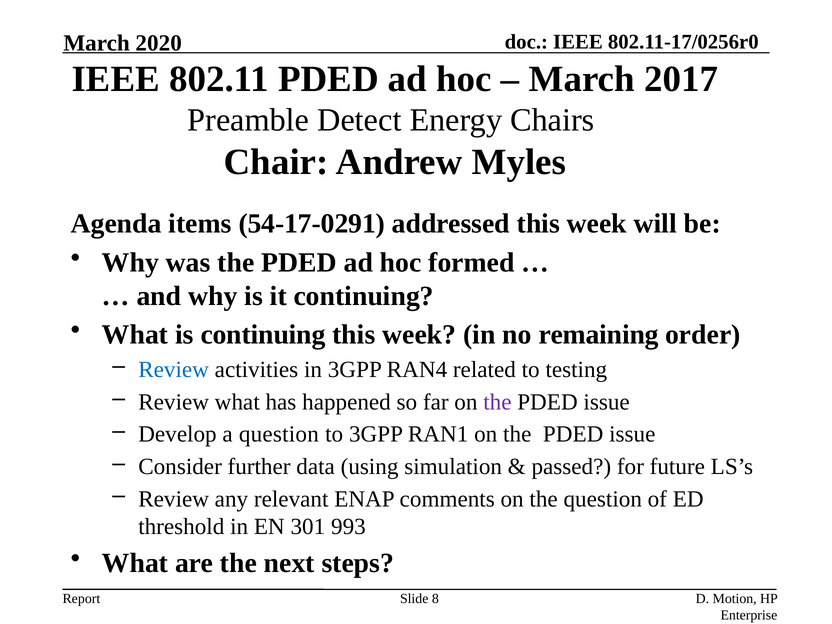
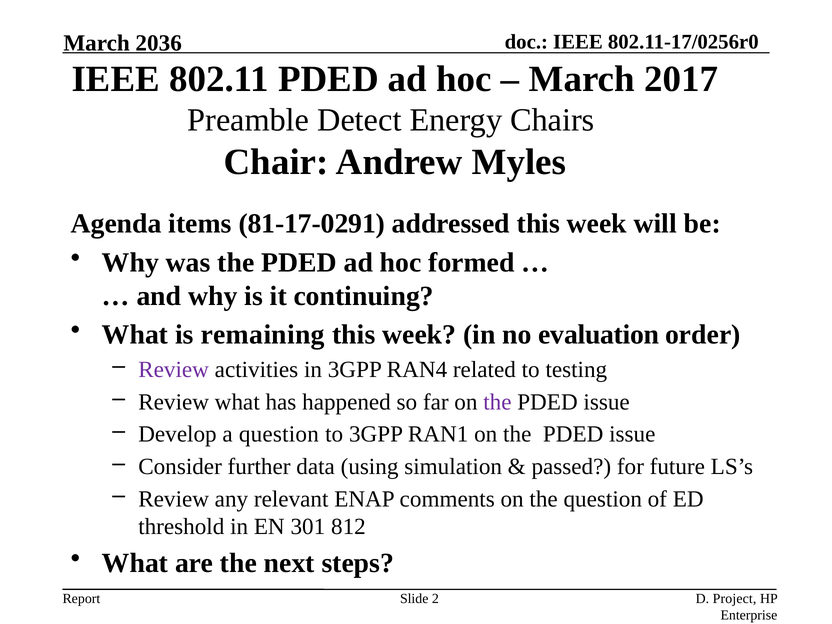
2020: 2020 -> 2036 (159, 43)
54-17-0291: 54-17-0291 -> 81-17-0291 (312, 224)
is continuing: continuing -> remaining (263, 335)
remaining: remaining -> evaluation (599, 335)
Review colour: blue -> purple (174, 370)
993: 993 -> 812 (348, 527)
8: 8 -> 2 (435, 598)
Motion: Motion -> Project (735, 598)
